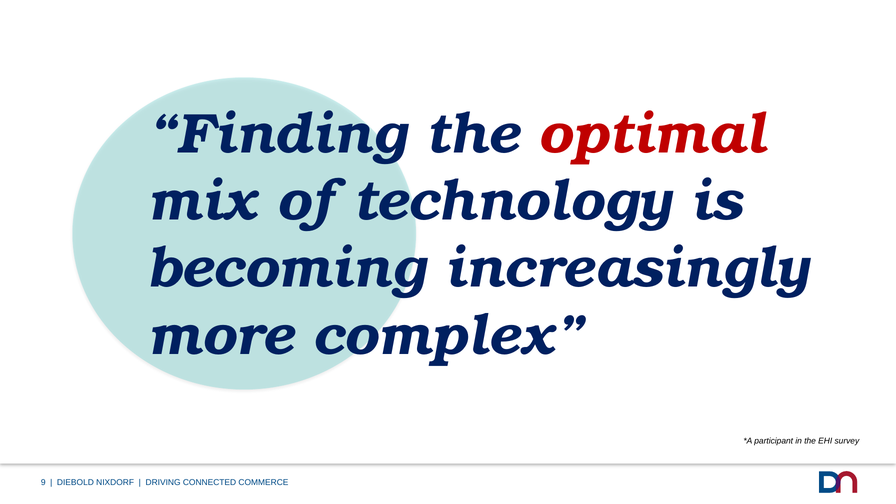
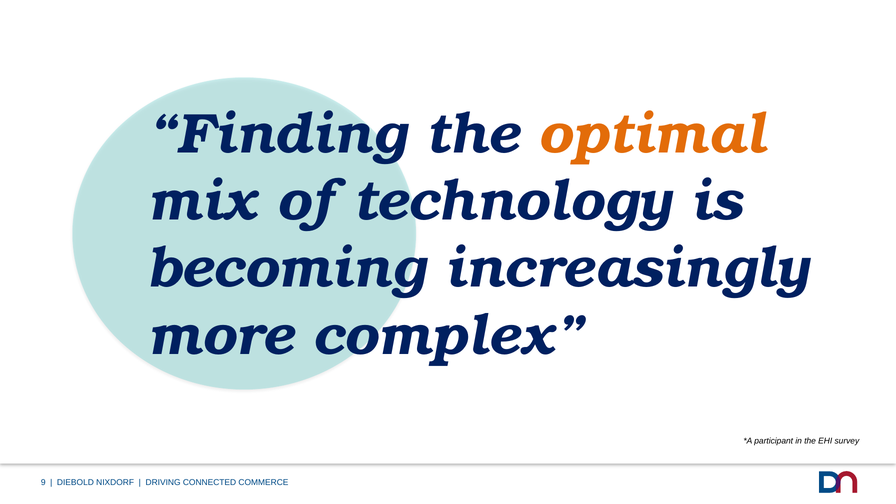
optimal colour: red -> orange (652, 134)
